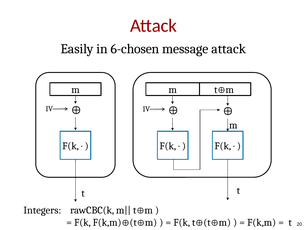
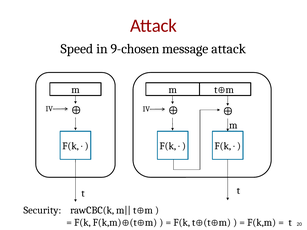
Easily: Easily -> Speed (77, 49)
6-chosen: 6-chosen -> 9-chosen (135, 49)
Integers: Integers -> Security (42, 210)
